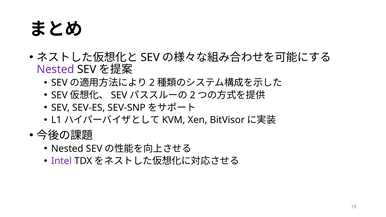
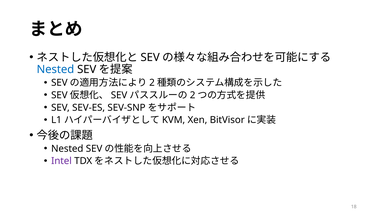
Nested colour: purple -> blue (55, 70)
